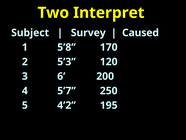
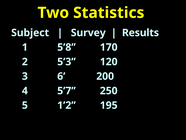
Interpret: Interpret -> Statistics (109, 13)
Caused: Caused -> Results (140, 33)
4’2: 4’2 -> 1’2 (66, 105)
